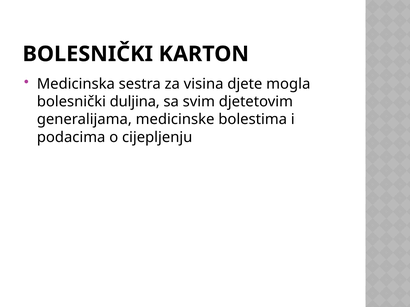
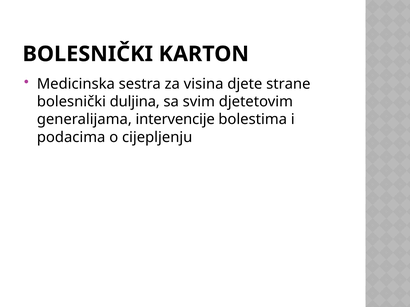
mogla: mogla -> strane (288, 84)
medicinske: medicinske -> intervencije (175, 120)
